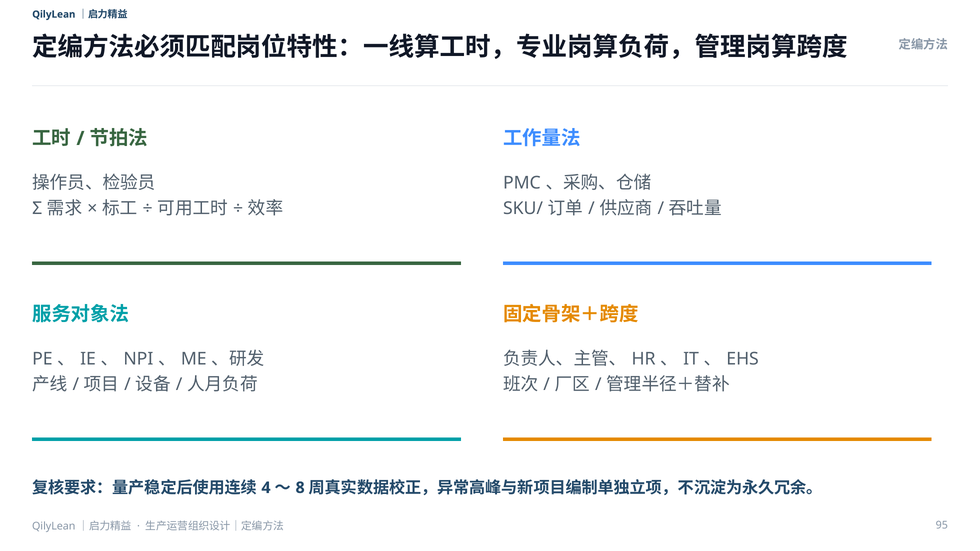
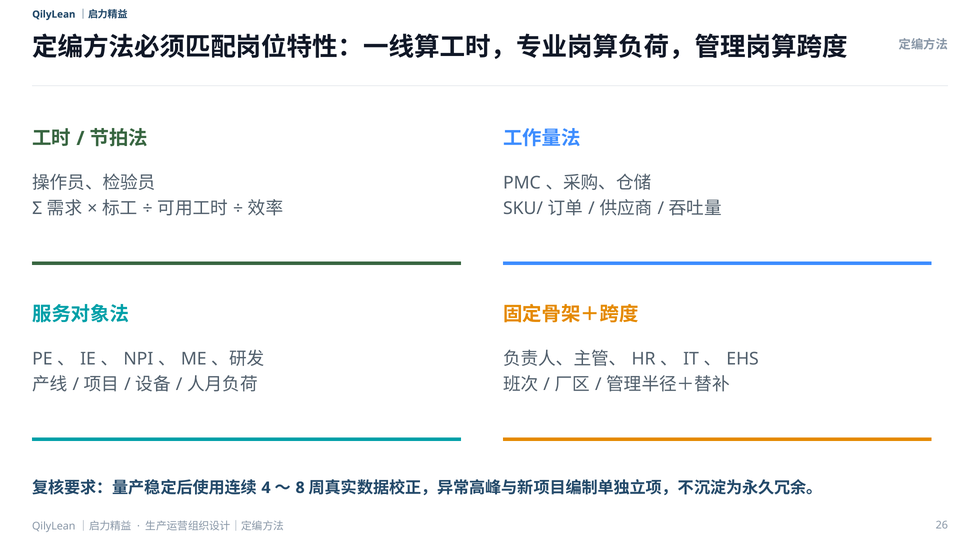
95: 95 -> 26 (942, 525)
